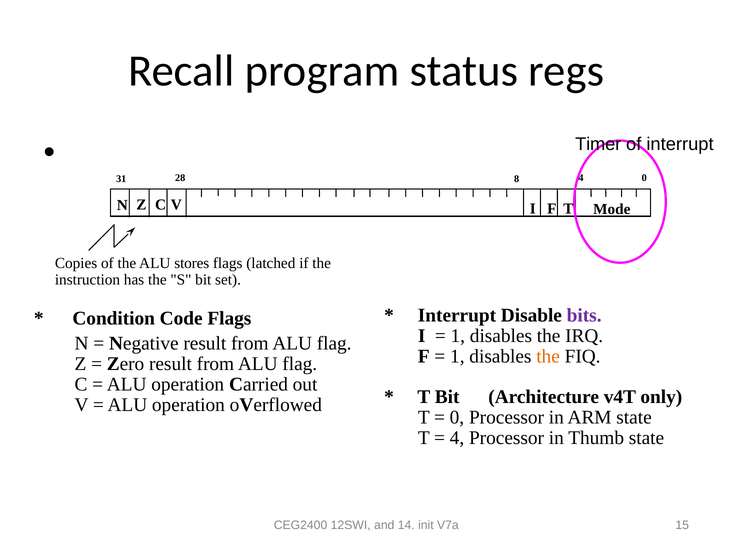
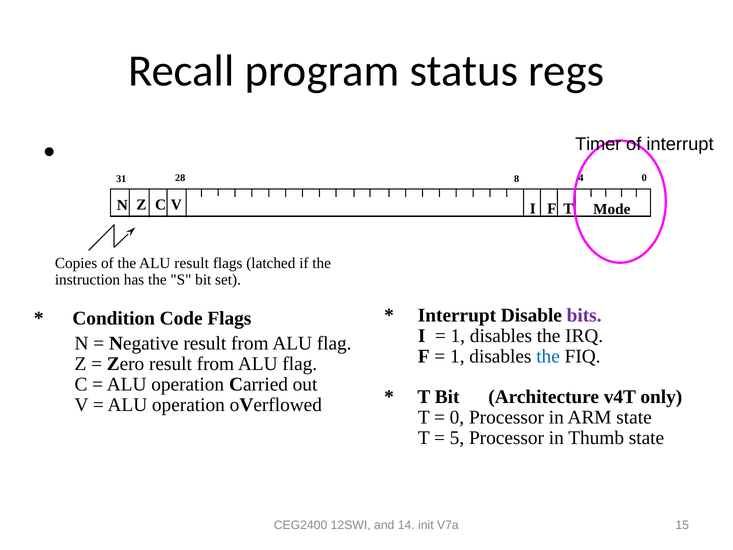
ALU stores: stores -> result (192, 263)
the colour: orange -> blue (548, 356)
4: 4 -> 5 (457, 438)
